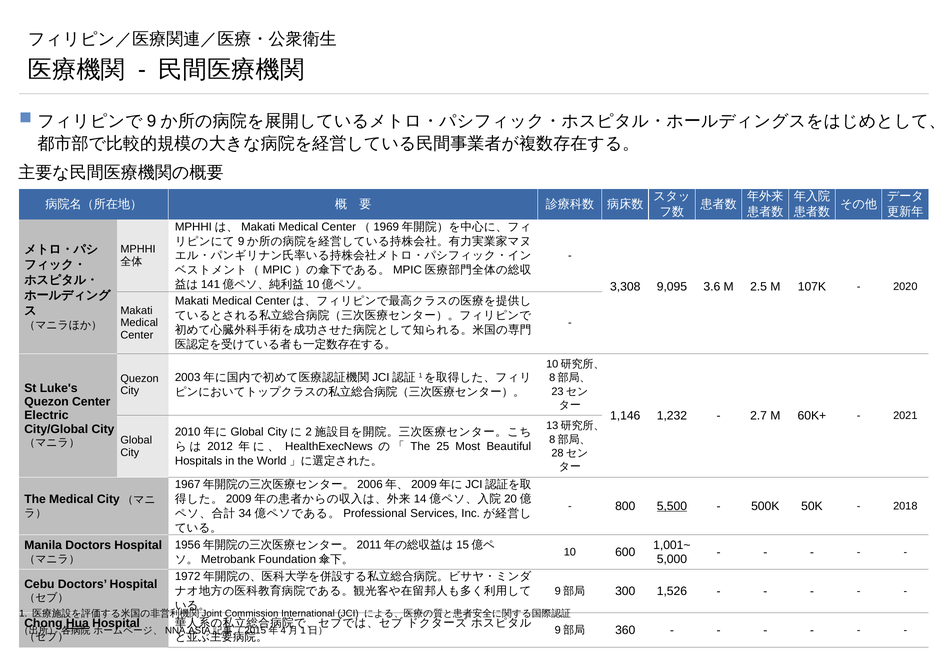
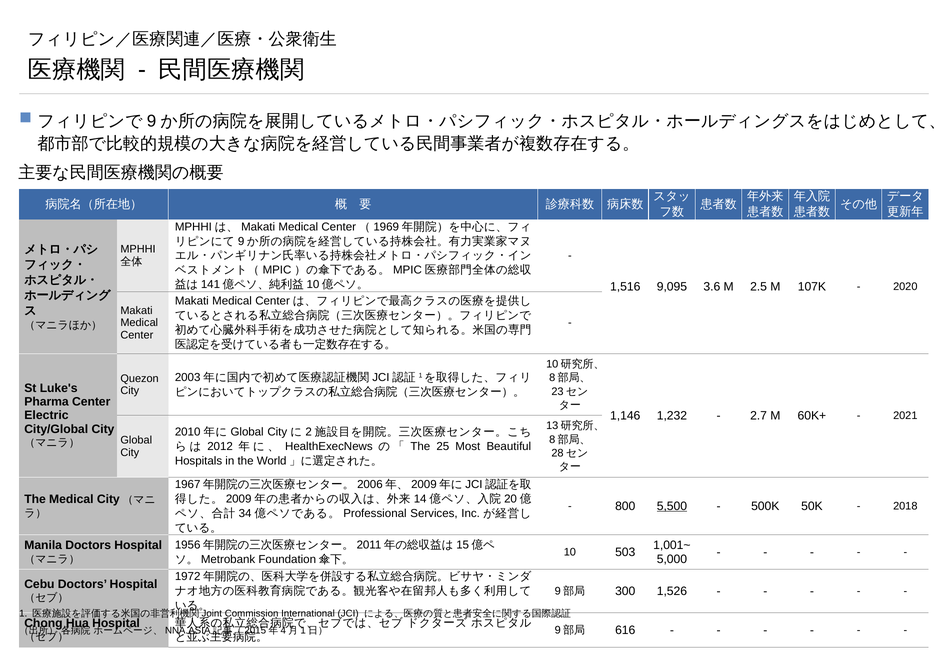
3,308: 3,308 -> 1,516 (625, 287)
Quezon: Quezon -> Pharma (47, 402)
600: 600 -> 503 (625, 553)
Hua underline: present -> none (77, 623)
360: 360 -> 616 (625, 630)
